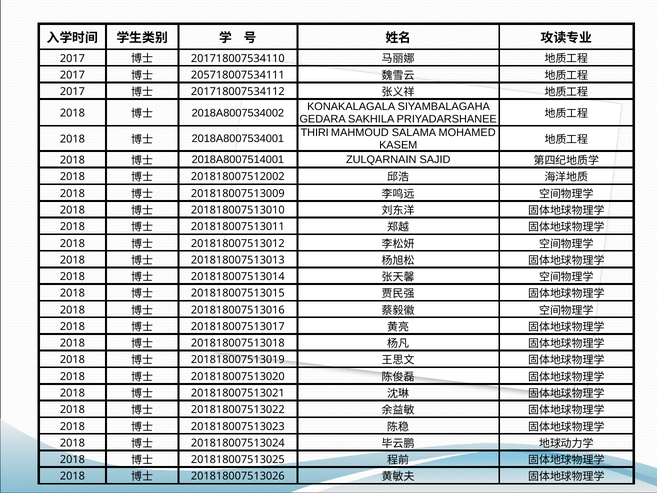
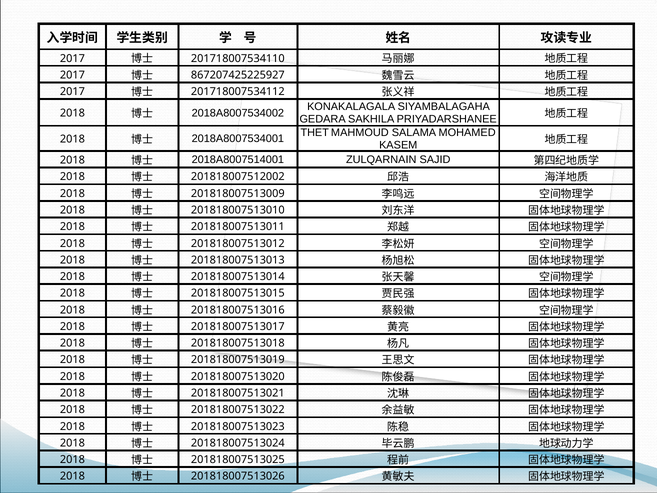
205718007534111: 205718007534111 -> 867207425225927 (238, 75)
THIRI: THIRI -> THET (315, 133)
